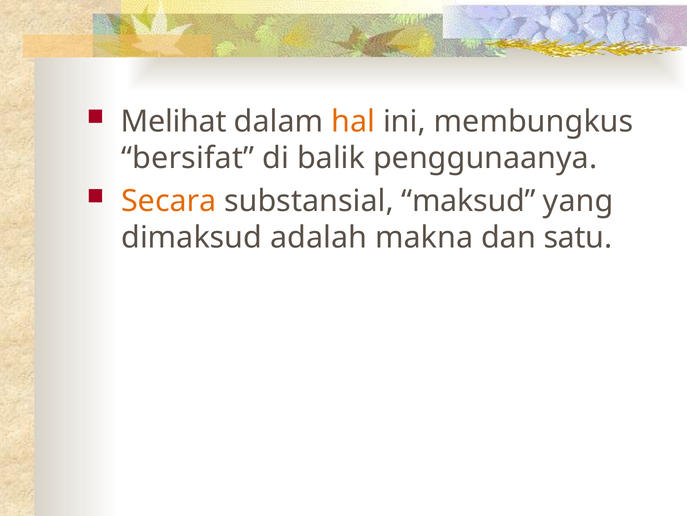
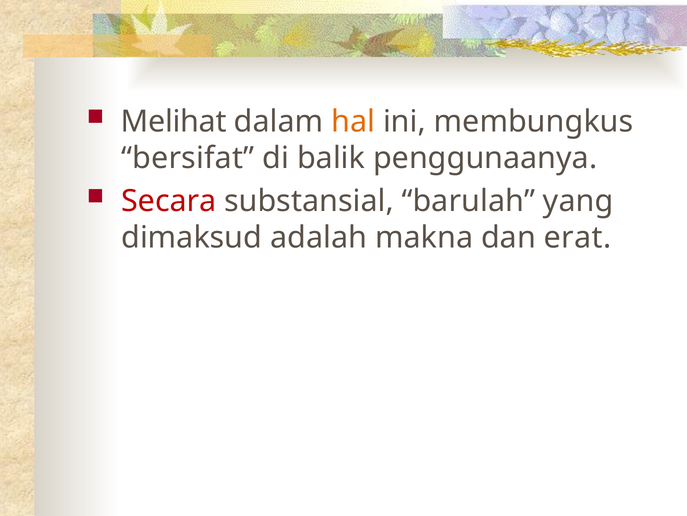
Secara colour: orange -> red (169, 201)
maksud: maksud -> barulah (468, 201)
satu: satu -> erat (578, 237)
